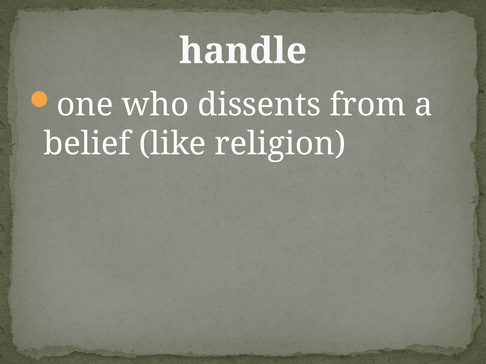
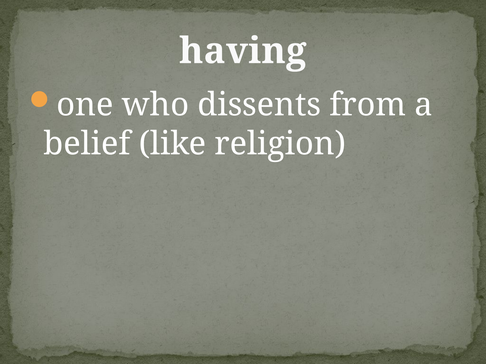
handle: handle -> having (243, 51)
